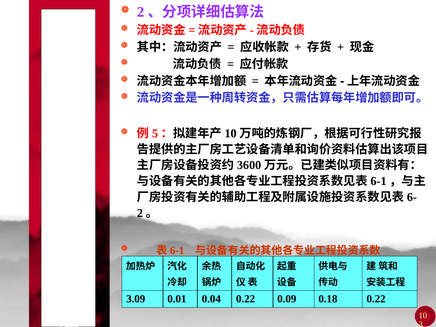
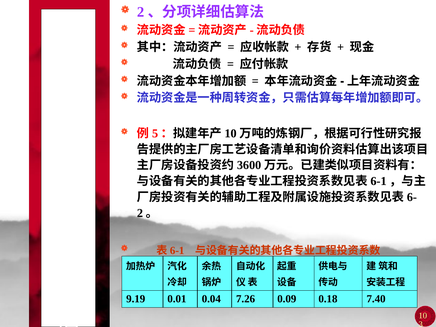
3.09: 3.09 -> 9.19 (136, 299)
0.04 0.22: 0.22 -> 7.26 (246, 299)
0.18 0.22: 0.22 -> 7.40 (376, 299)
